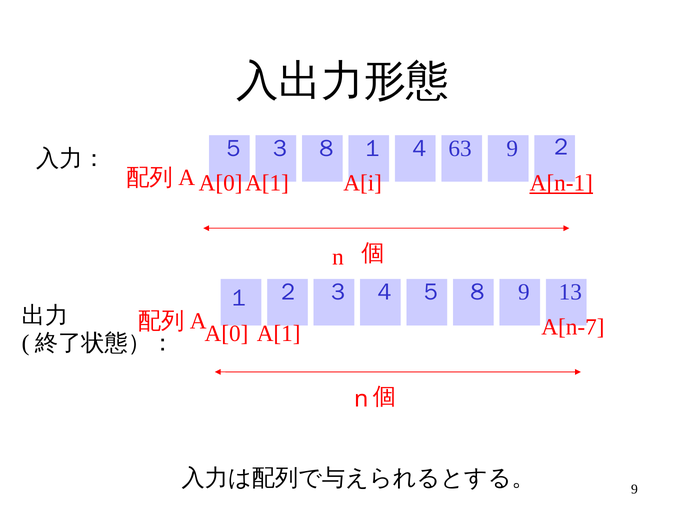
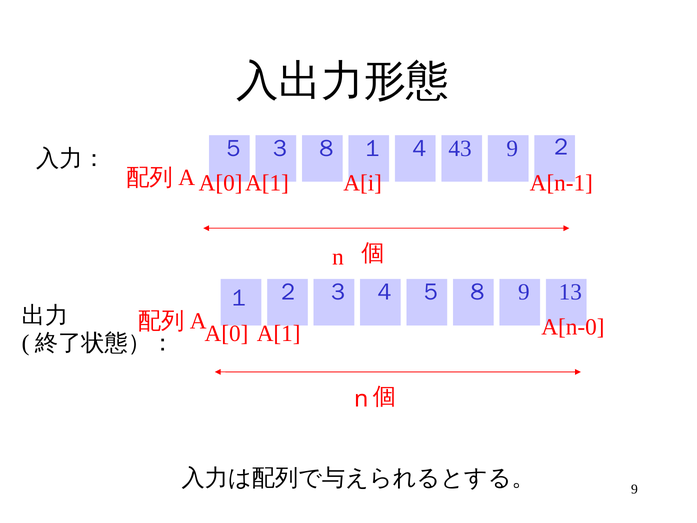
63: 63 -> 43 (460, 148)
A[n-1 underline: present -> none (561, 183)
A[n-7: A[n-7 -> A[n-0 (573, 327)
